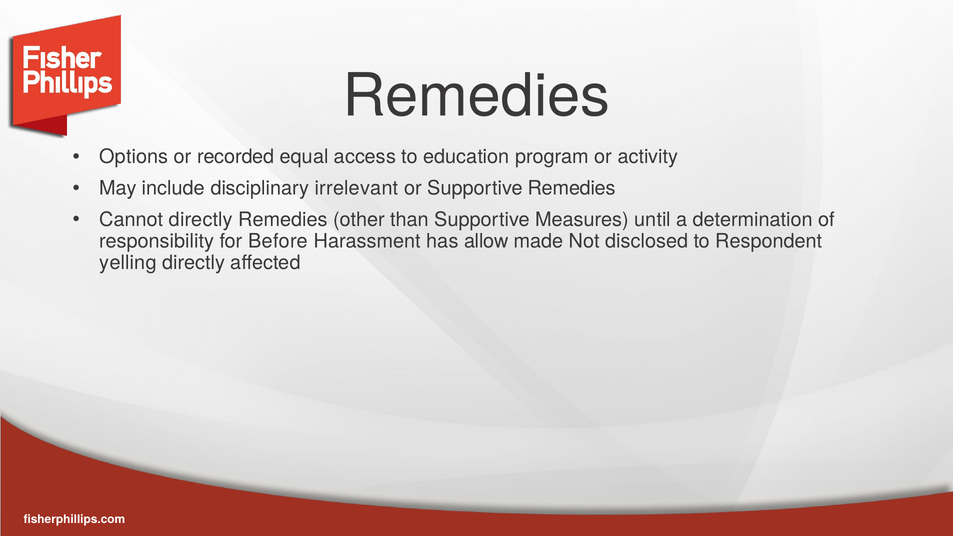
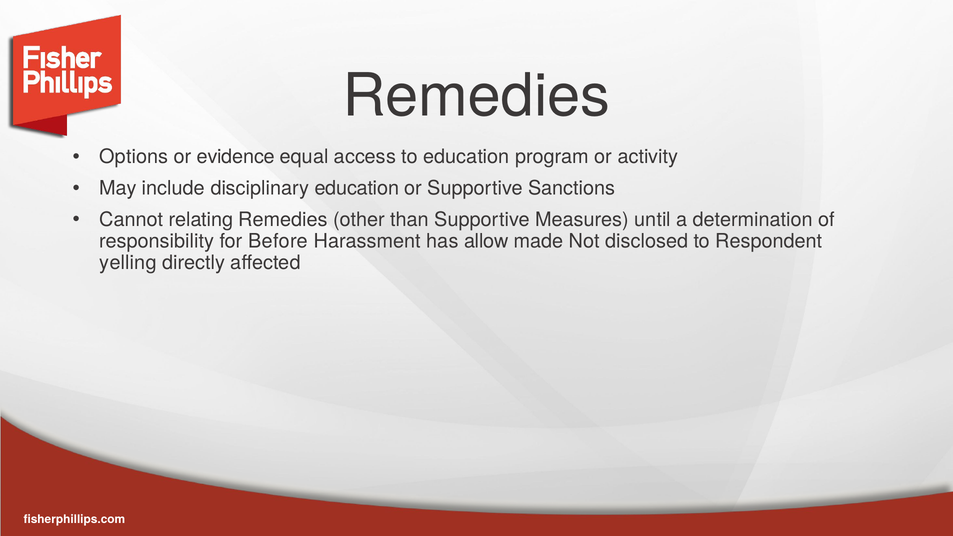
recorded: recorded -> evidence (236, 157)
disciplinary irrelevant: irrelevant -> education (357, 188)
Supportive Remedies: Remedies -> Sanctions (572, 188)
Cannot directly: directly -> relating (201, 220)
